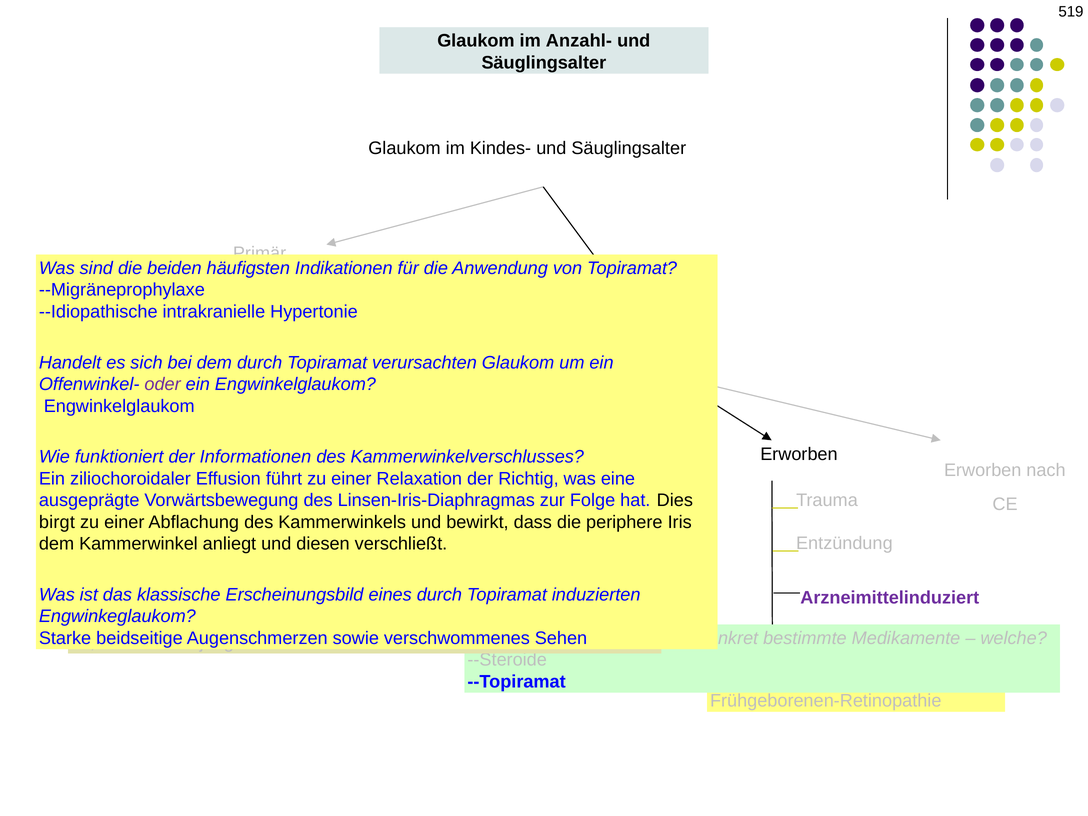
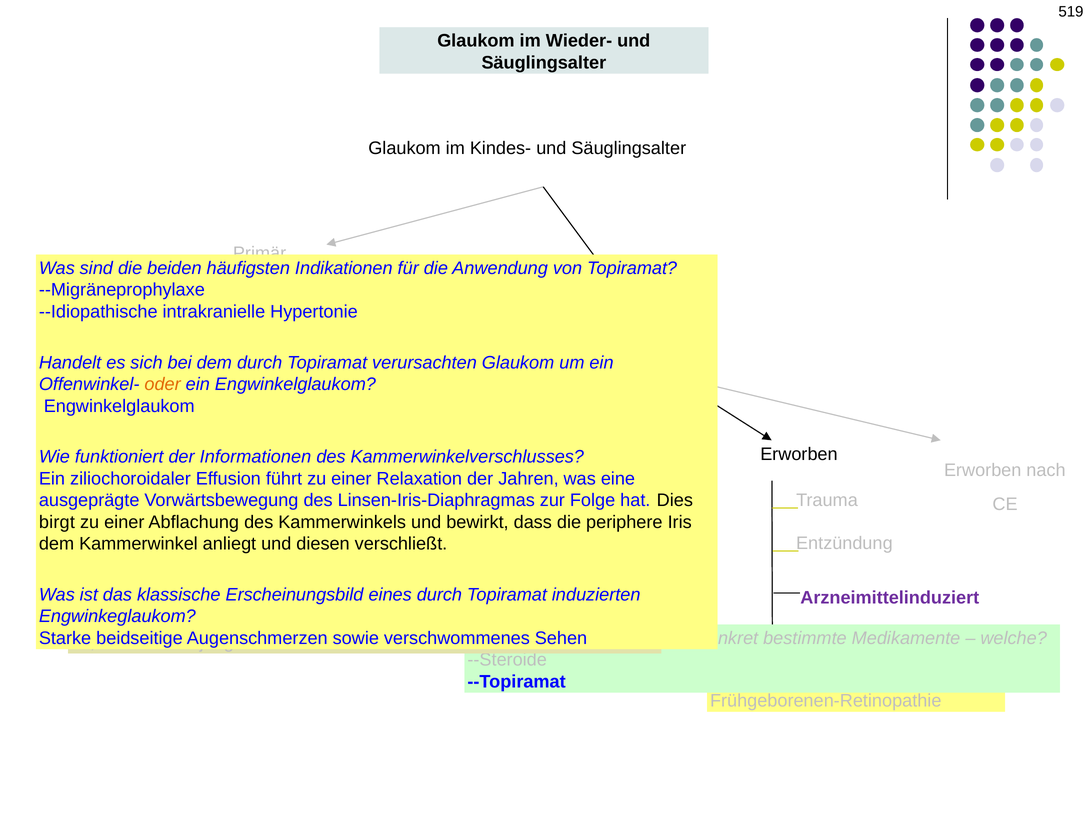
Anzahl-: Anzahl- -> Wieder- (579, 41)
oder colour: purple -> orange (163, 384)
Richtig: Richtig -> Jahren (528, 479)
